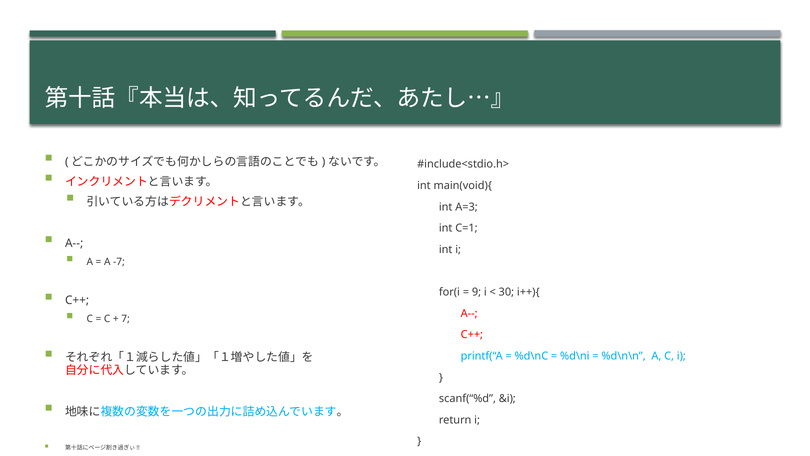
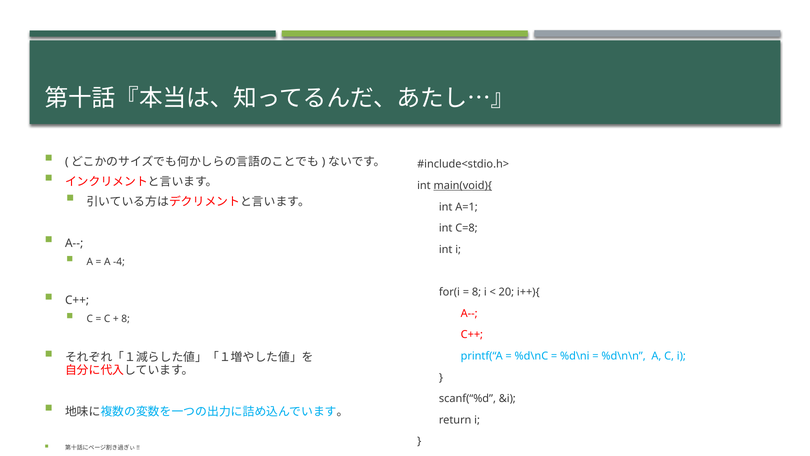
main(void){ underline: none -> present (463, 185)
A=3: A=3 -> A=1 (467, 207)
C=1: C=1 -> C=8 (466, 228)
-7: -7 -> -4 (119, 262)
9: 9 -> 8 (476, 292)
30: 30 -> 20 (506, 292)
7: 7 -> 8 (126, 319)
